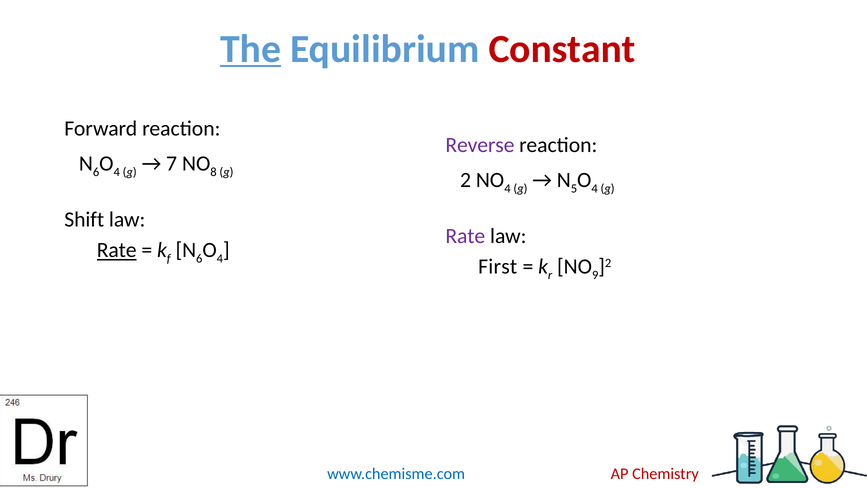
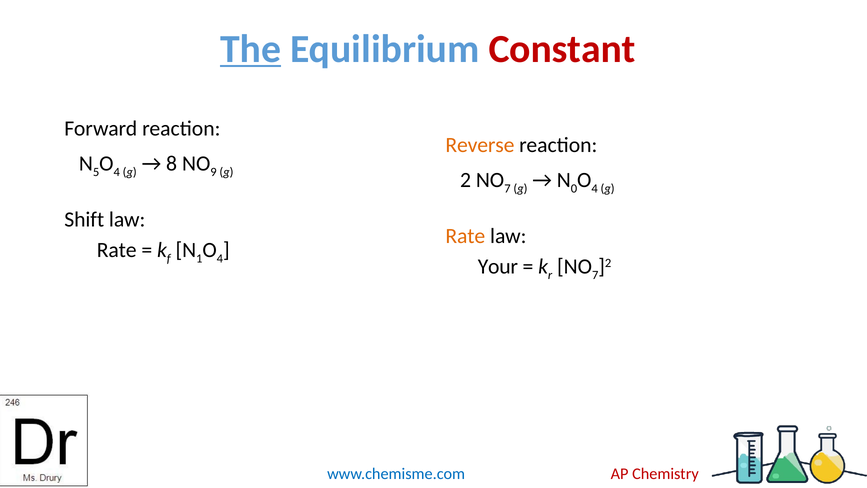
Reverse colour: purple -> orange (480, 145)
6: 6 -> 5 (96, 172)
7: 7 -> 8 (172, 164)
8: 8 -> 9 (213, 172)
4: 4 -> 7 (507, 188)
5: 5 -> 0 (574, 188)
Rate colour: purple -> orange (465, 236)
Rate underline: present -> none (117, 250)
6: 6 -> 1 (199, 259)
First: First -> Your (498, 266)
9: 9 -> 7 (595, 275)
